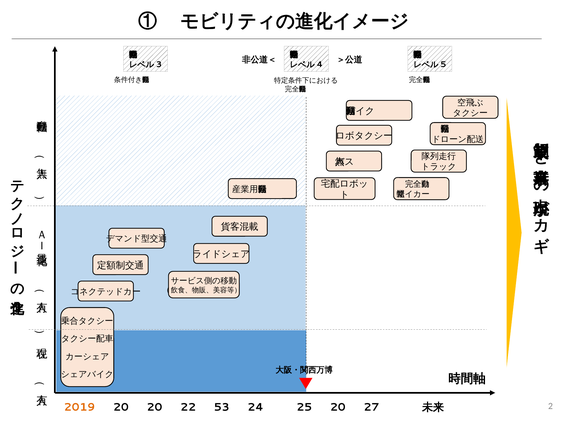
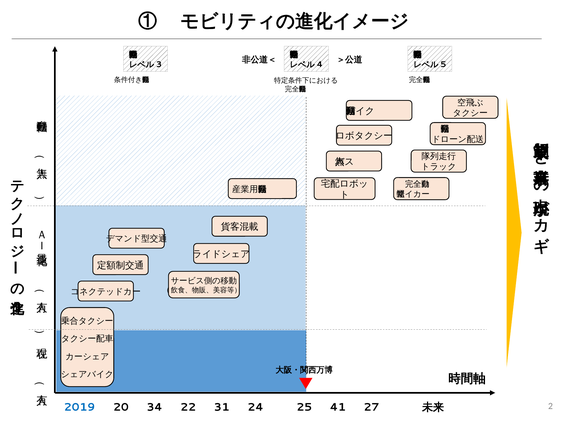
2019 colour: orange -> blue (80, 407)
20 20: 20 -> 34 (155, 407)
53: 53 -> 31 (222, 407)
25 20: 20 -> 41 (338, 407)
